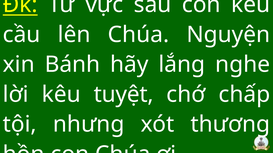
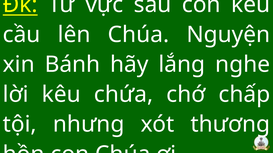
tuyệt: tuyệt -> chứa (124, 95)
